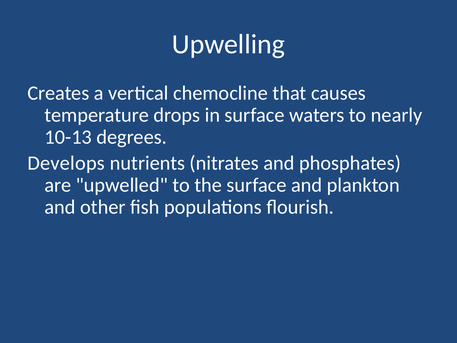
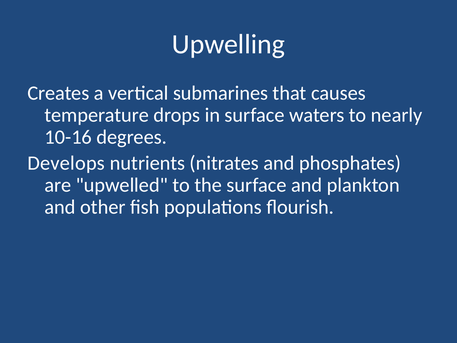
chemocline: chemocline -> submarines (221, 93)
10-13: 10-13 -> 10-16 (68, 137)
